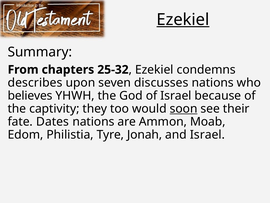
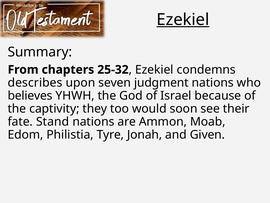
discusses: discusses -> judgment (161, 82)
soon underline: present -> none (184, 108)
Dates: Dates -> Stand (53, 121)
and Israel: Israel -> Given (207, 134)
